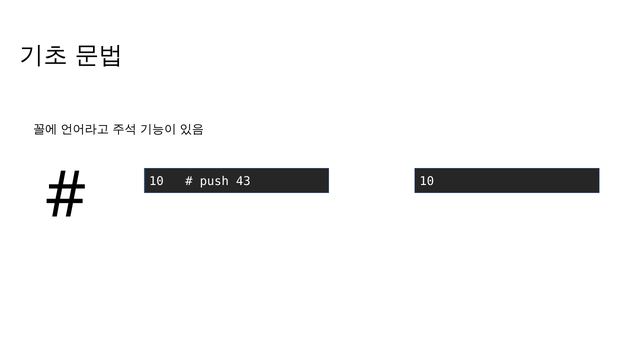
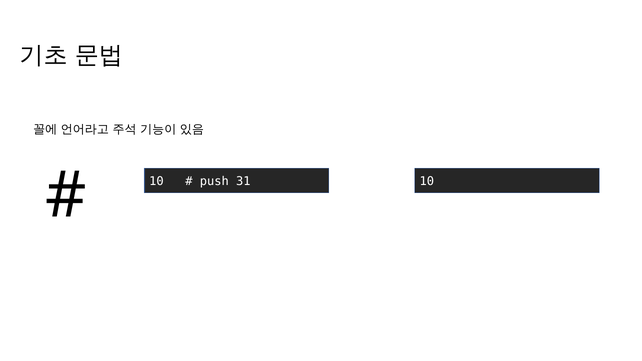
43: 43 -> 31 (243, 181)
